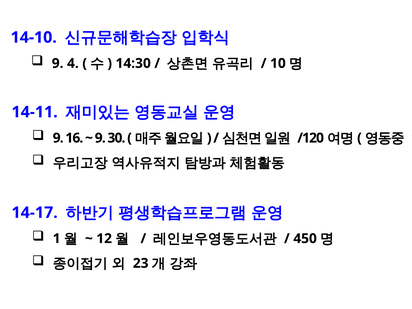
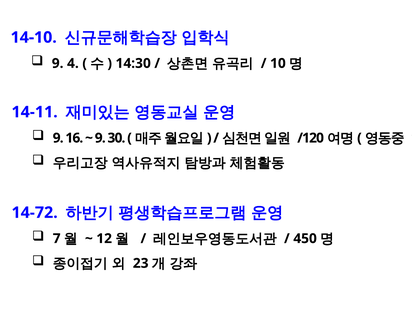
14-17: 14-17 -> 14-72 (35, 213)
1: 1 -> 7 (57, 239)
